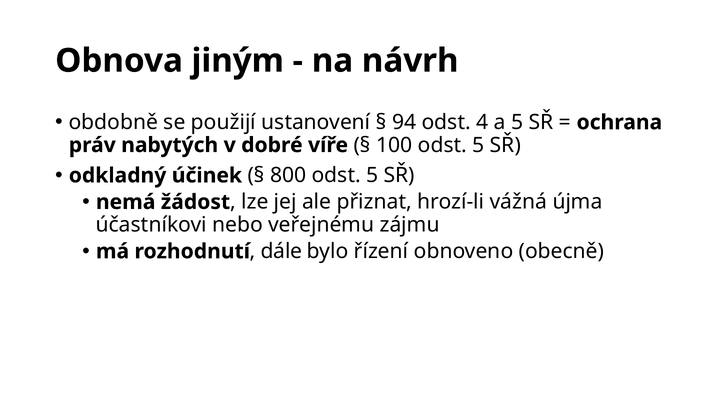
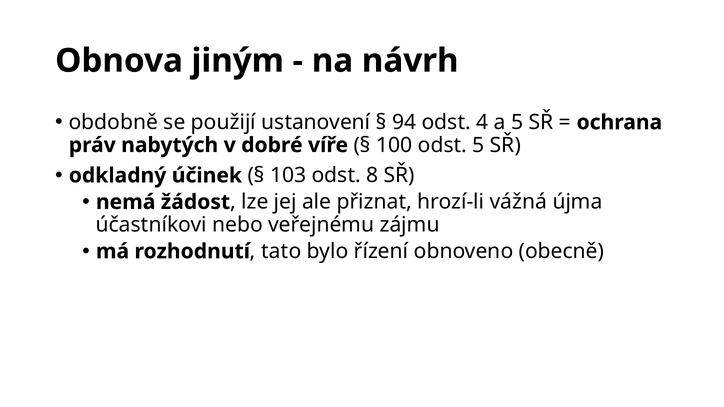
800: 800 -> 103 (288, 176)
5: 5 -> 8 (372, 176)
dále: dále -> tato (281, 252)
